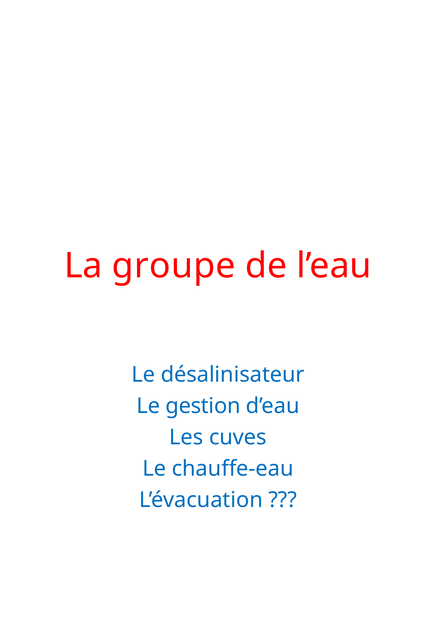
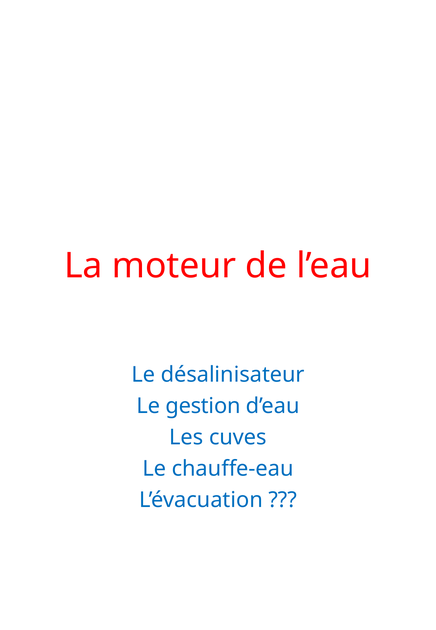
groupe: groupe -> moteur (174, 266)
